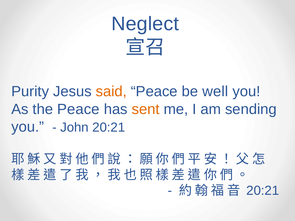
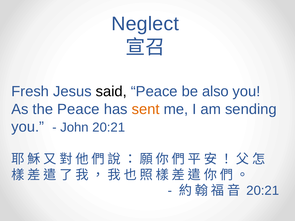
Purity: Purity -> Fresh (30, 92)
said colour: orange -> black (111, 92)
well: well -> also (215, 92)
